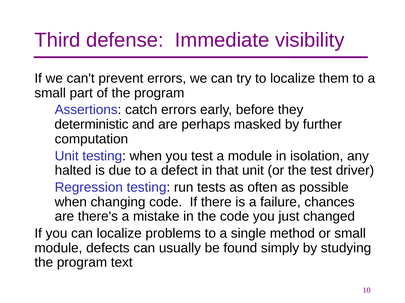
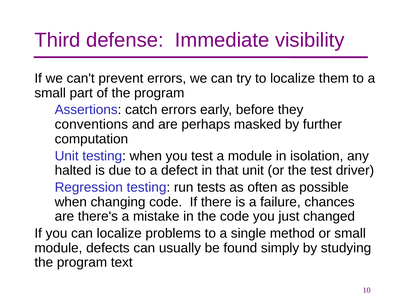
deterministic: deterministic -> conventions (91, 125)
